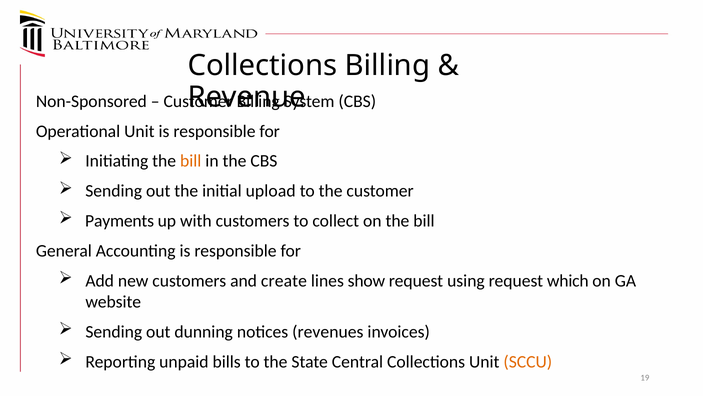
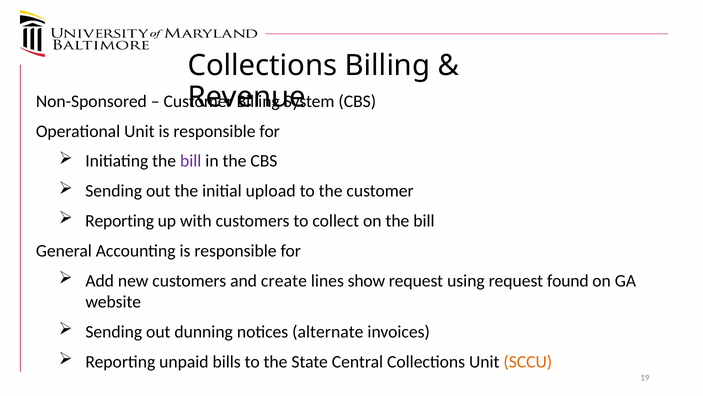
bill colour: orange -> purple (191, 161)
Payments: Payments -> Reporting (120, 221)
which: which -> found (568, 280)
revenues: revenues -> alternate (328, 331)
